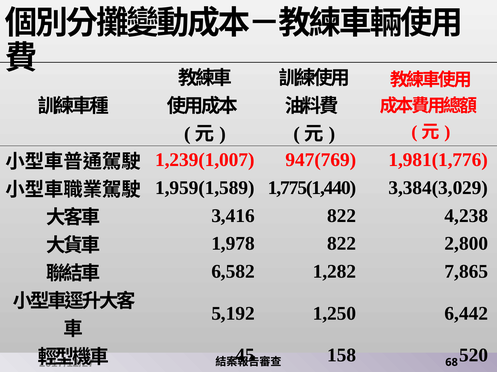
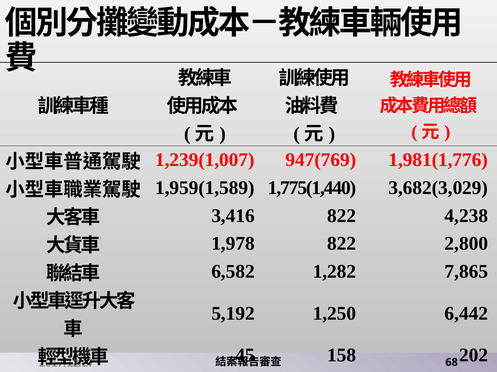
3,384(3,029: 3,384(3,029 -> 3,682(3,029 (438, 188)
520: 520 -> 202 (474, 356)
